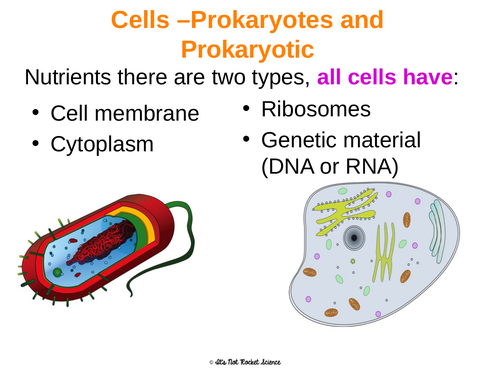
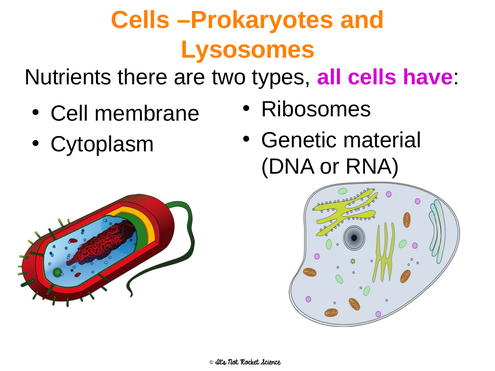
Prokaryotic: Prokaryotic -> Lysosomes (248, 50)
